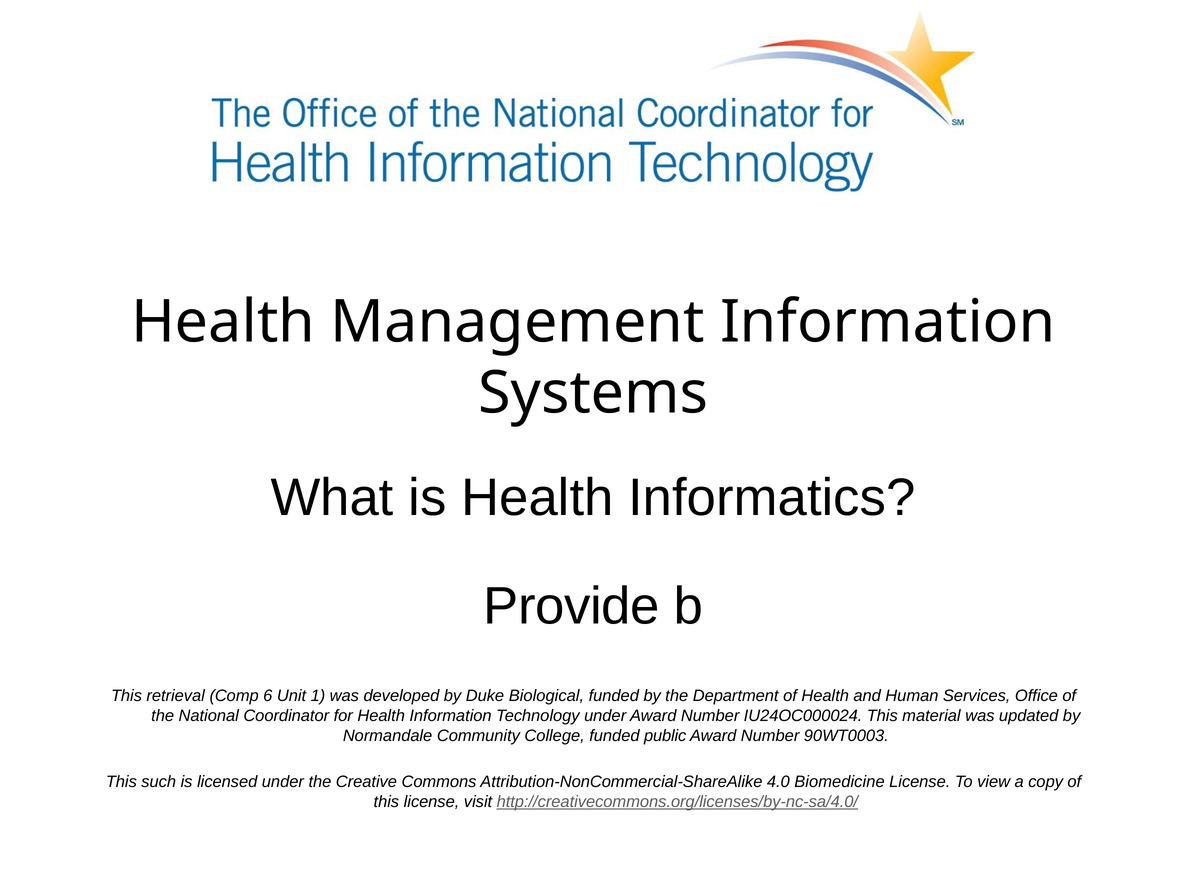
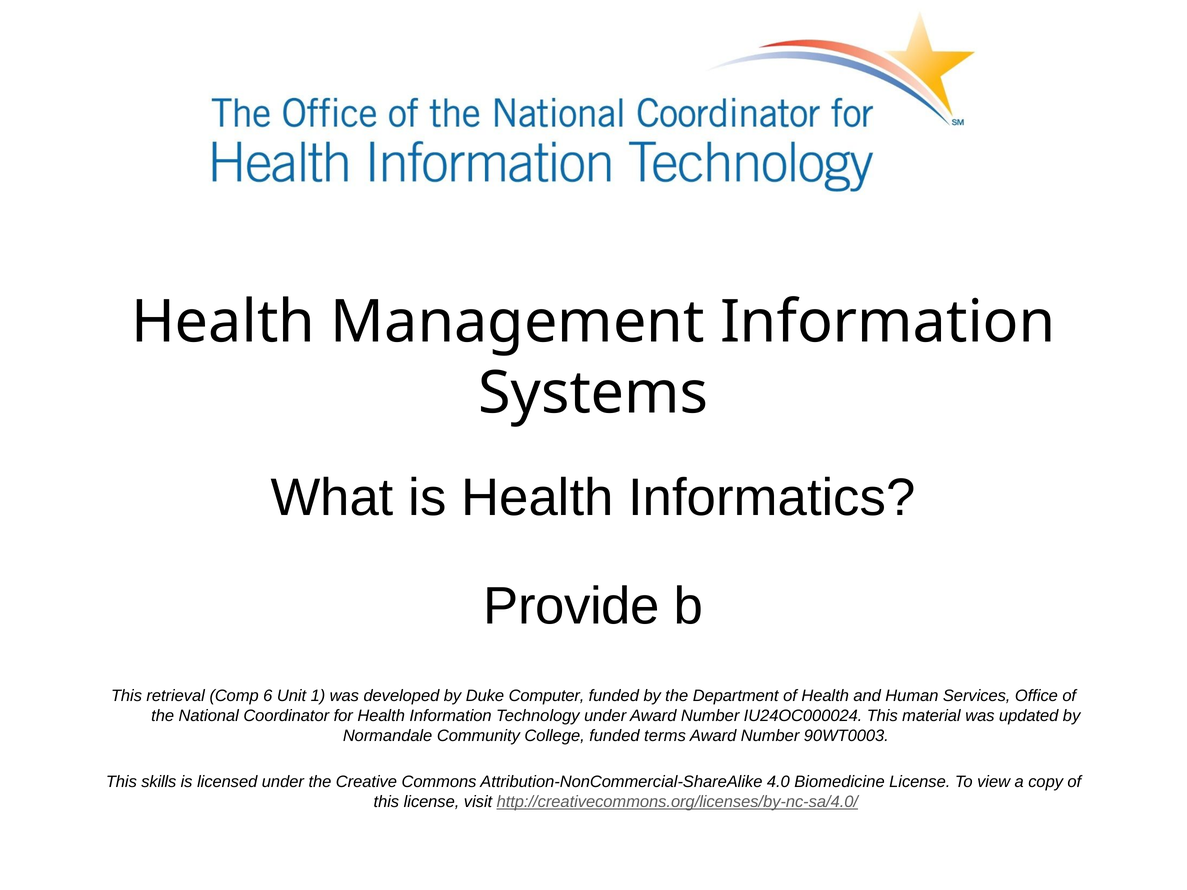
Biological: Biological -> Computer (547, 696)
public: public -> terms (665, 736)
such: such -> skills (159, 782)
